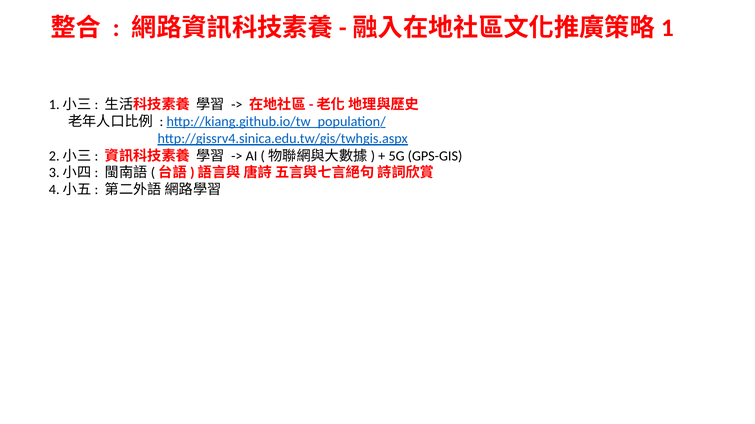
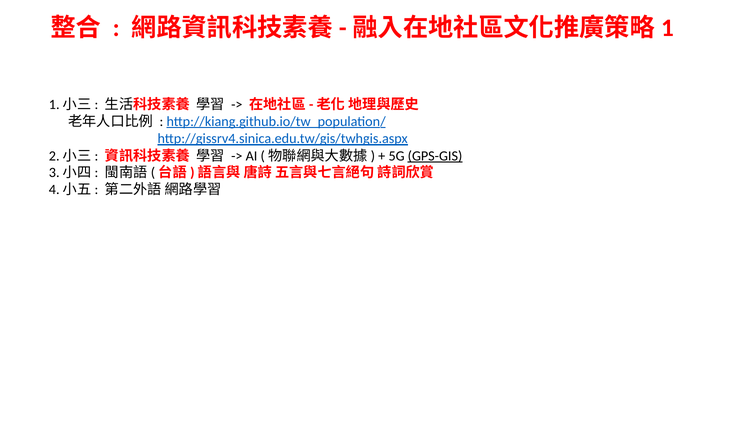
GPS-GIS underline: none -> present (435, 156)
